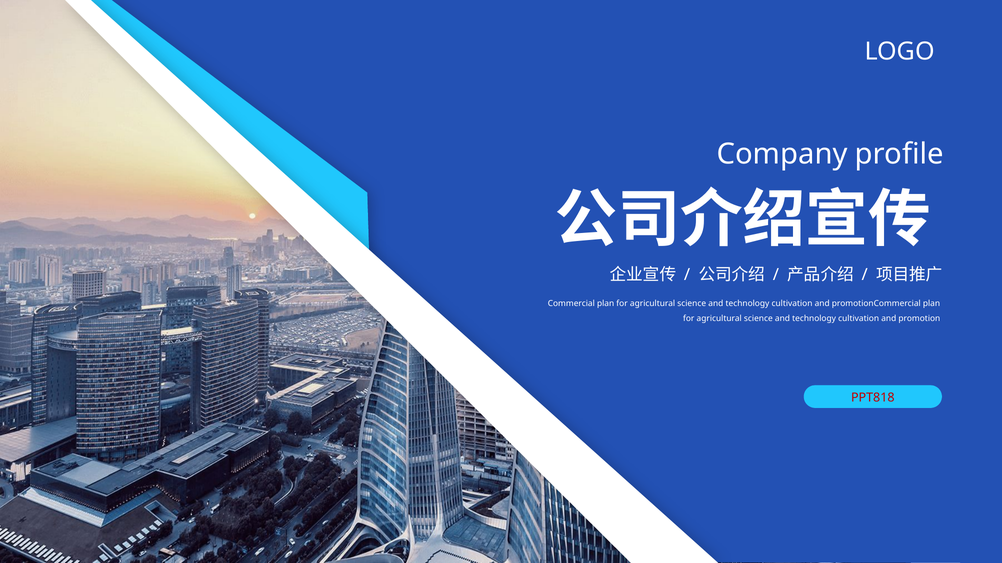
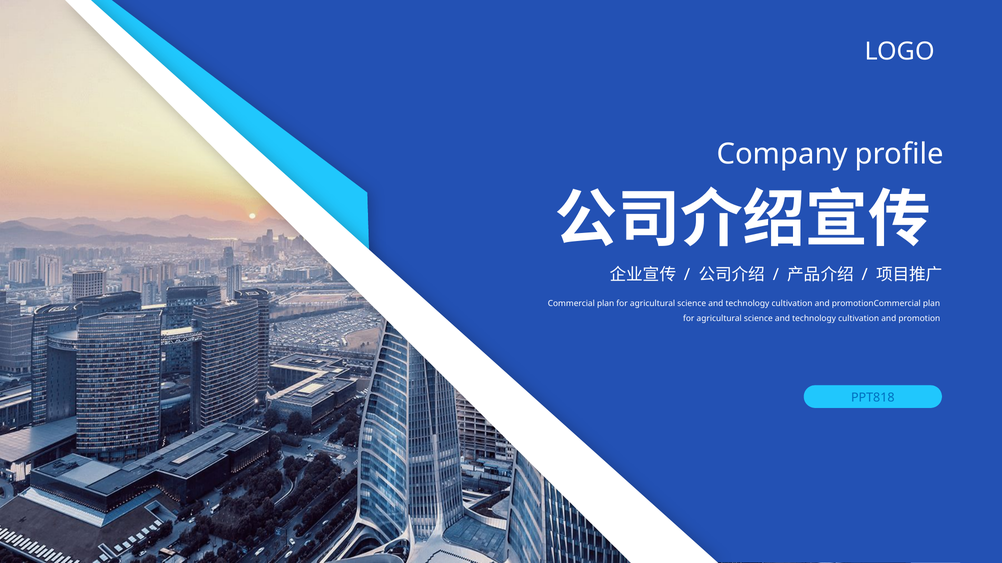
PPT818 colour: red -> blue (873, 398)
